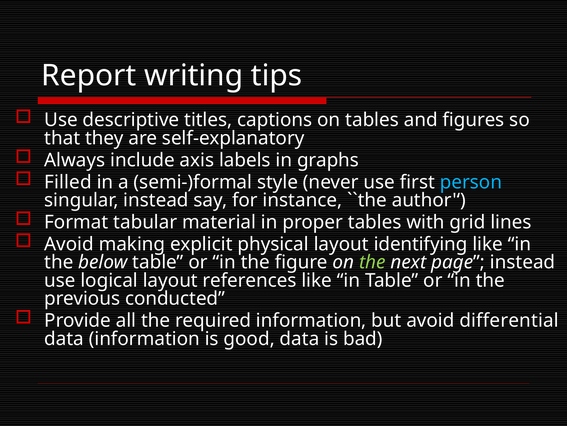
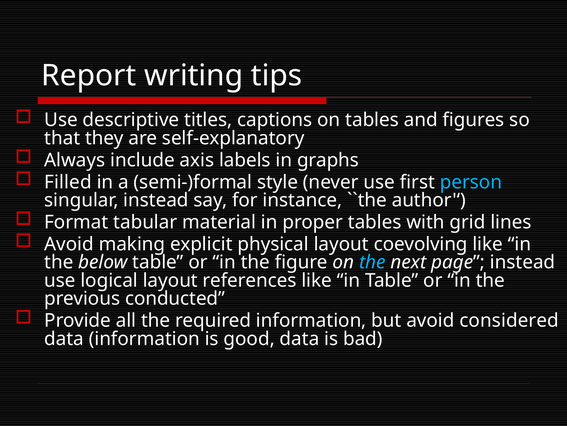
identifying: identifying -> coevolving (421, 244)
the colour: light green -> light blue (372, 262)
differential: differential -> considered (509, 320)
